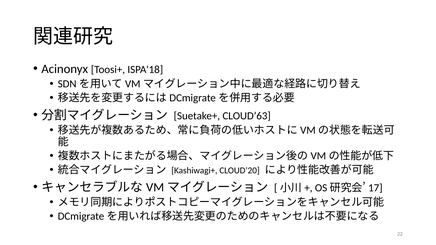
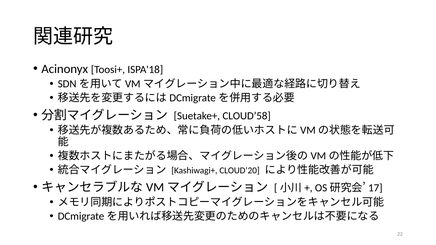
CLOUD’63: CLOUD’63 -> CLOUD’58 (247, 116)
